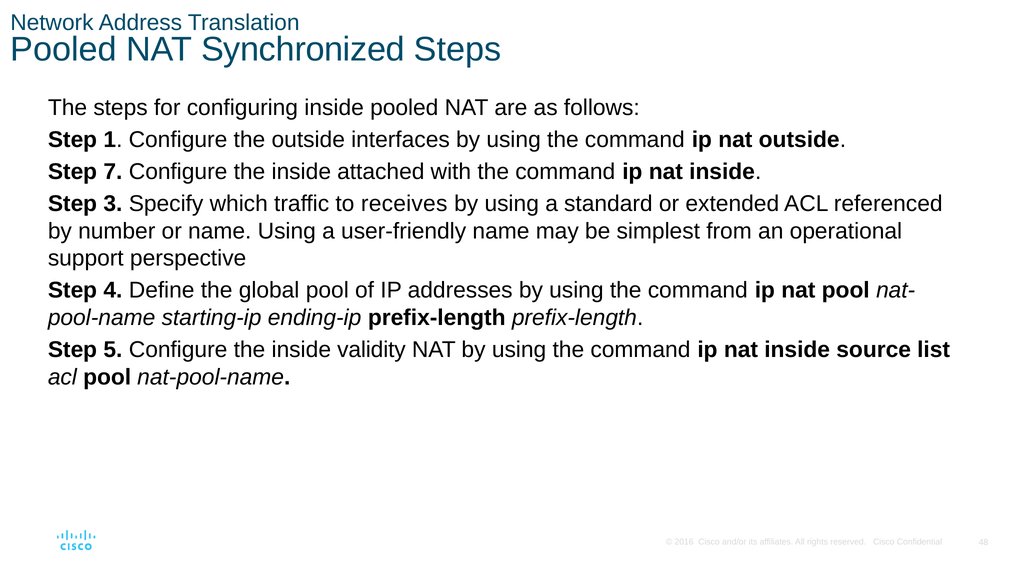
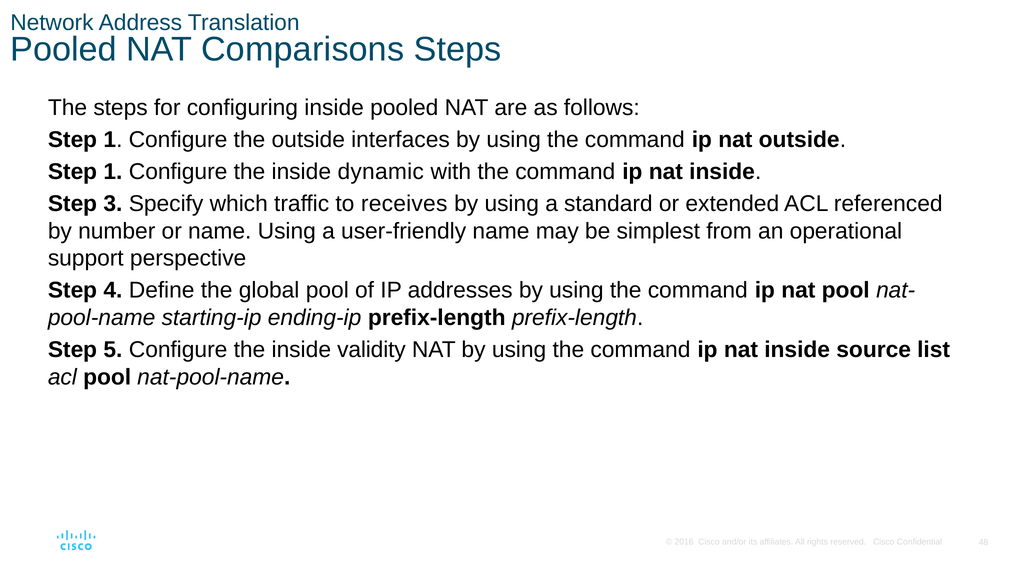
Synchronized: Synchronized -> Comparisons (303, 49)
7: 7 -> 1 (113, 172)
attached: attached -> dynamic (381, 172)
